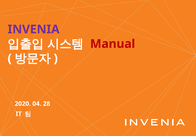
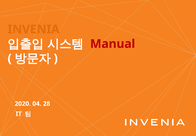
INVENIA colour: purple -> orange (34, 29)
